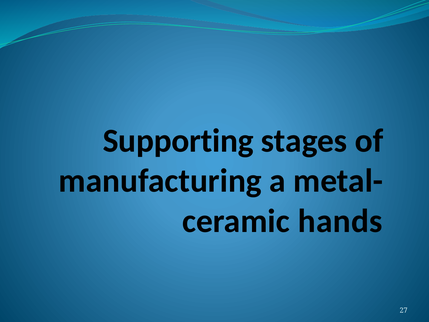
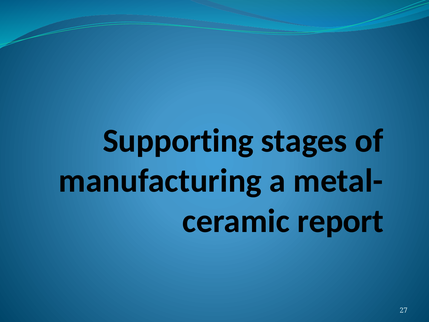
hands: hands -> report (340, 221)
